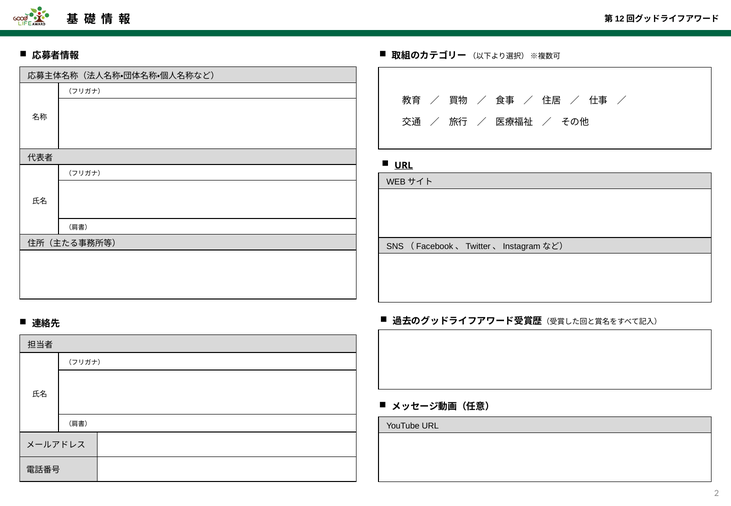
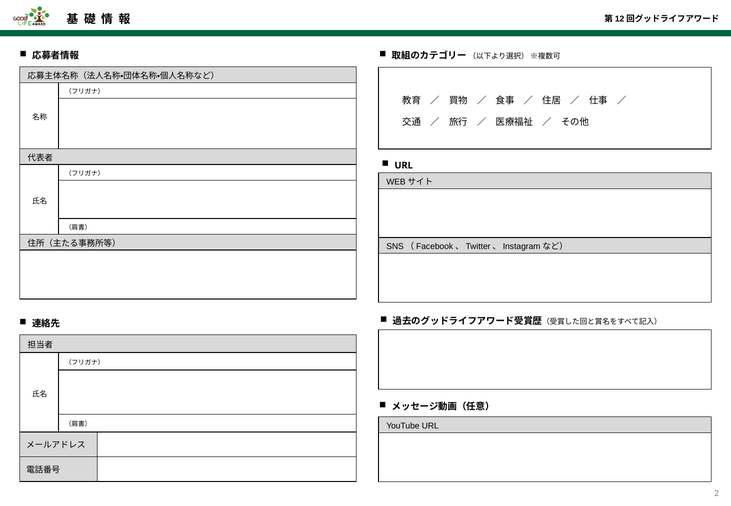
URL underline: present -> none (404, 165)
